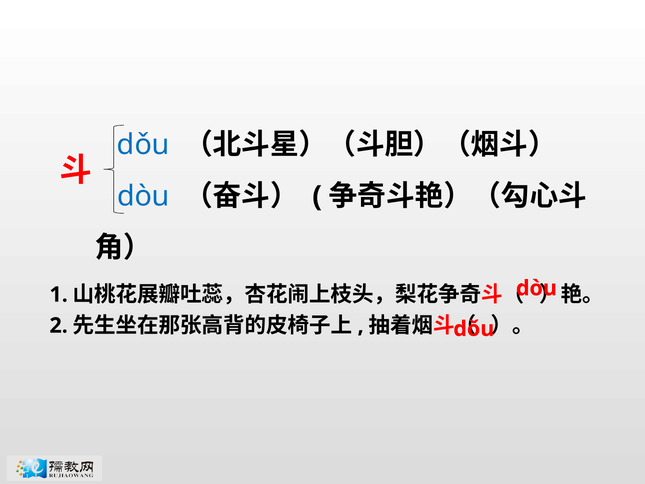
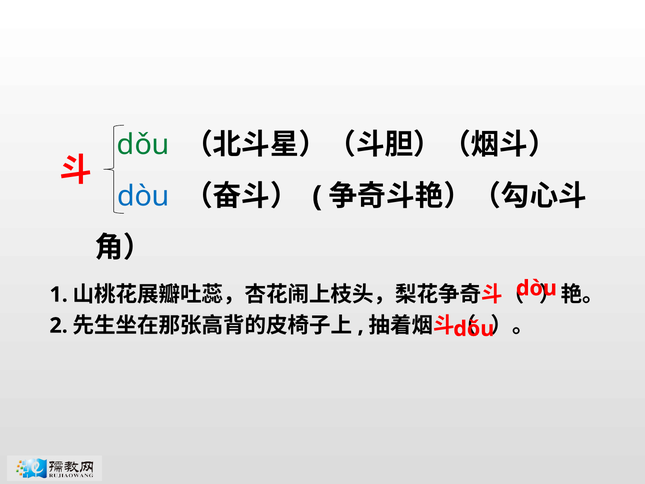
dǒu colour: blue -> green (143, 145)
